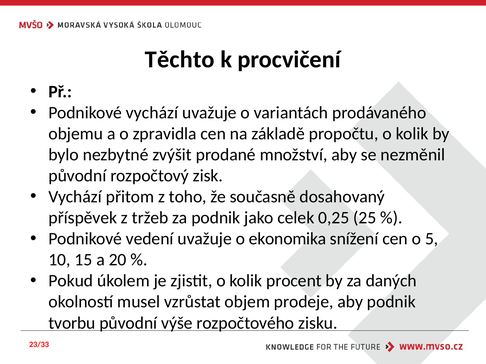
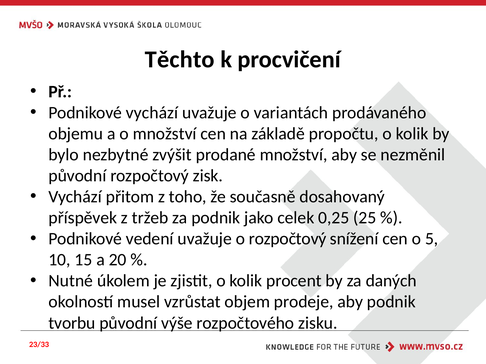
o zpravidla: zpravidla -> množství (165, 134)
o ekonomika: ekonomika -> rozpočtový (288, 239)
Pokud: Pokud -> Nutné (71, 281)
